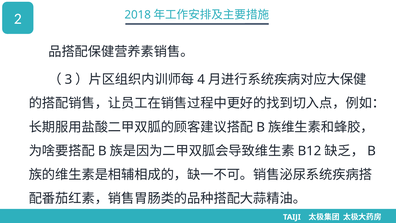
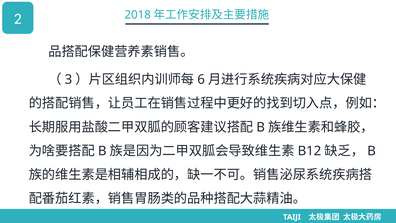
4: 4 -> 6 (201, 79)
